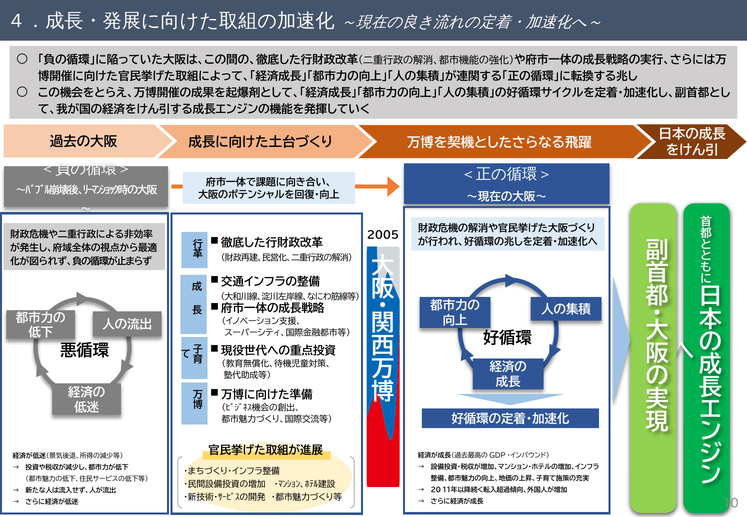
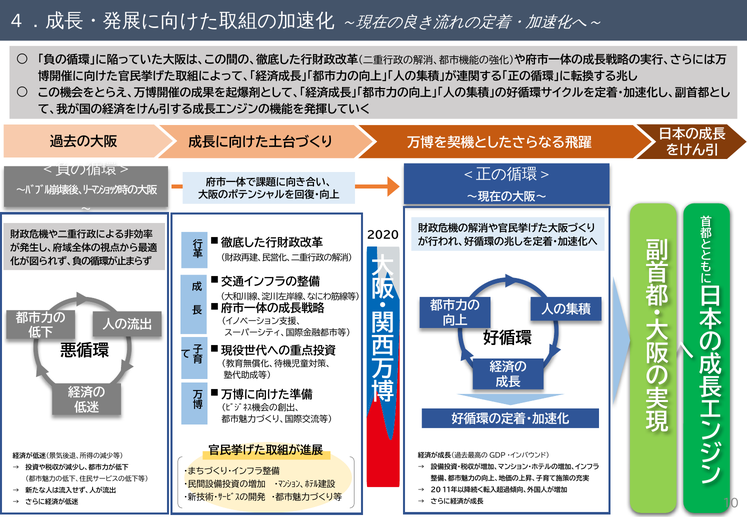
2005: 2005 -> 2020 (383, 235)
